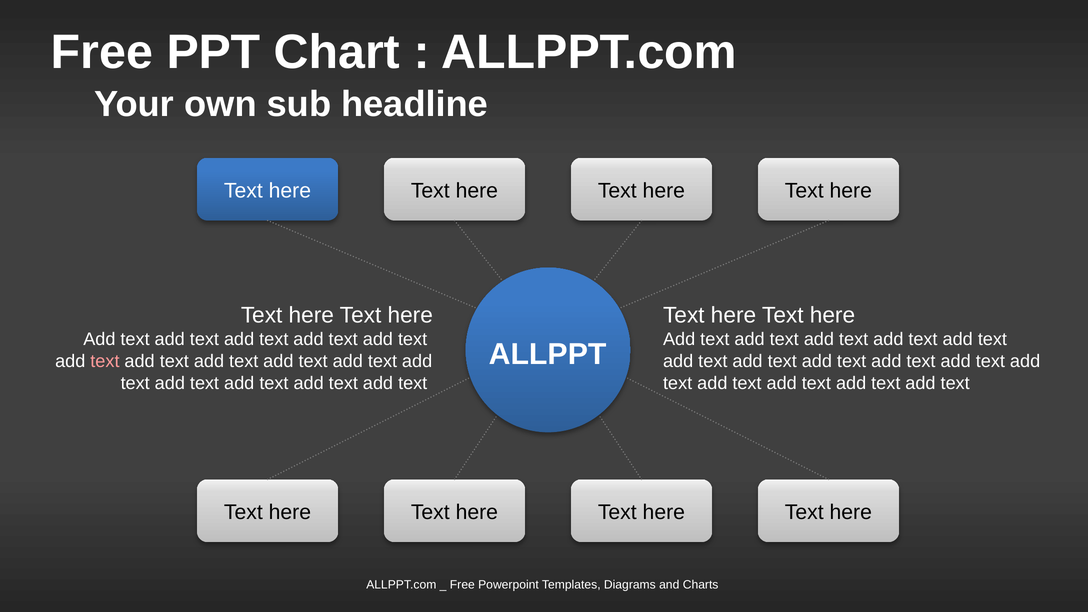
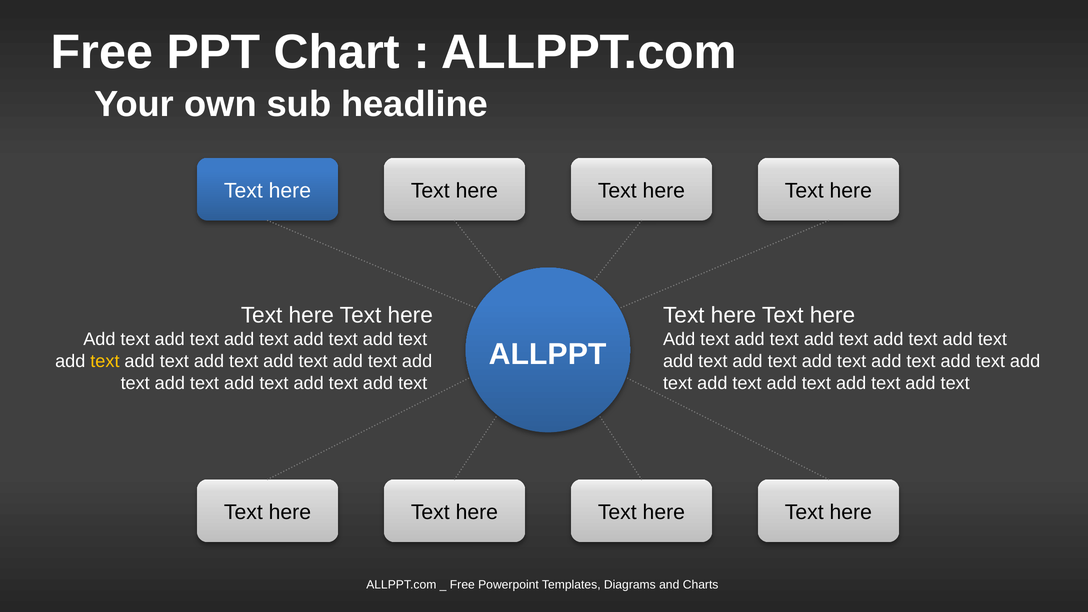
text colour: pink -> yellow (105, 361)
